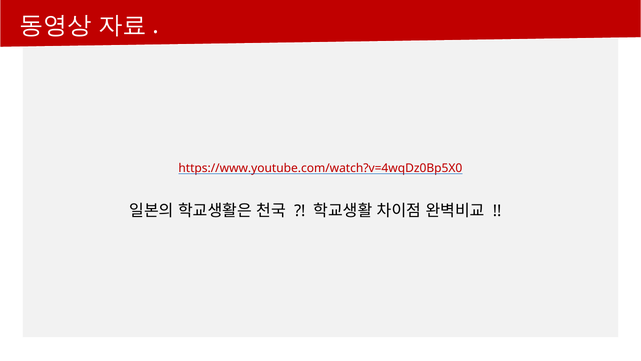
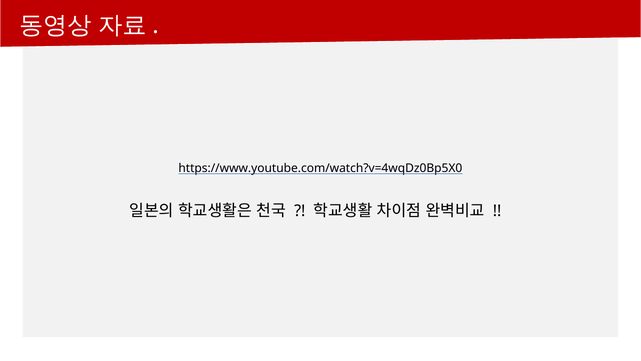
https://www.youtube.com/watch?v=4wqDz0Bp5X0 colour: red -> black (320, 168)
